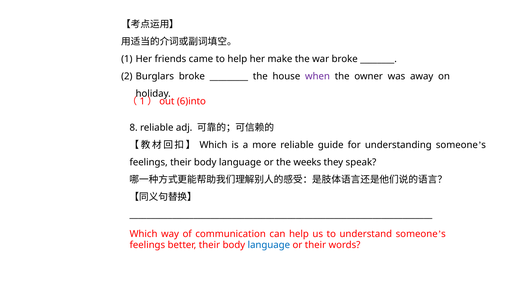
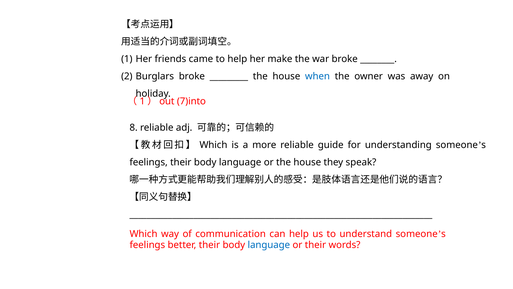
when colour: purple -> blue (317, 76)
6)into: 6)into -> 7)into (191, 101)
or the weeks: weeks -> house (307, 162)
